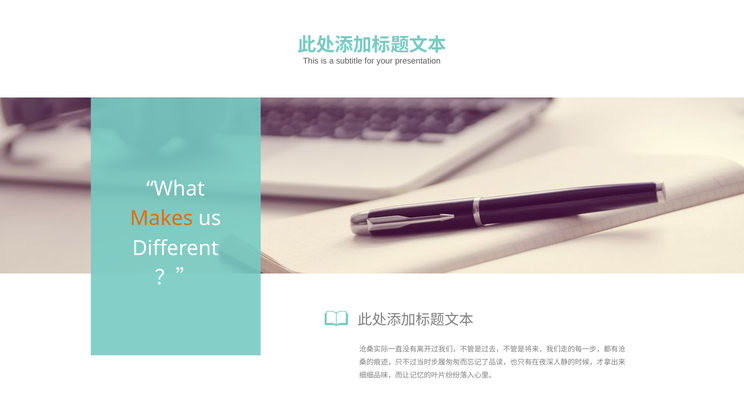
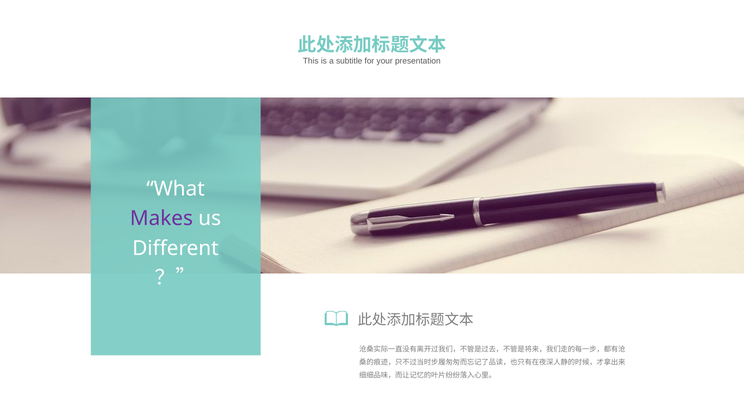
Makes colour: orange -> purple (161, 219)
